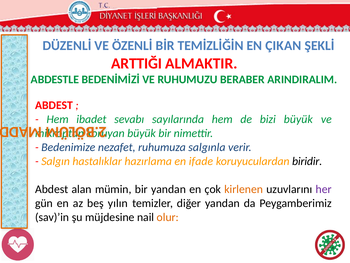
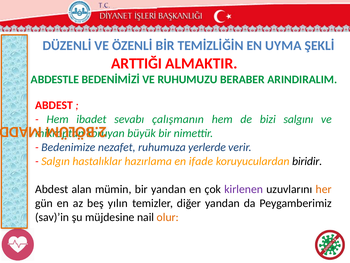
ÇIKAN: ÇIKAN -> UYMA (283, 46)
sayılarında: sayılarında -> çalışmanın (178, 119)
bizi büyük: büyük -> salgını (298, 119)
salgınla: salgınla -> yerlerde (207, 147)
kirlenen colour: orange -> purple (244, 189)
her colour: purple -> orange (324, 189)
